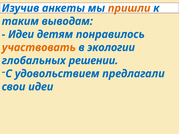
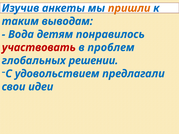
Идеи: Идеи -> Вода (21, 34)
участвовать colour: orange -> red (39, 48)
экологии: экологии -> проблем (111, 48)
